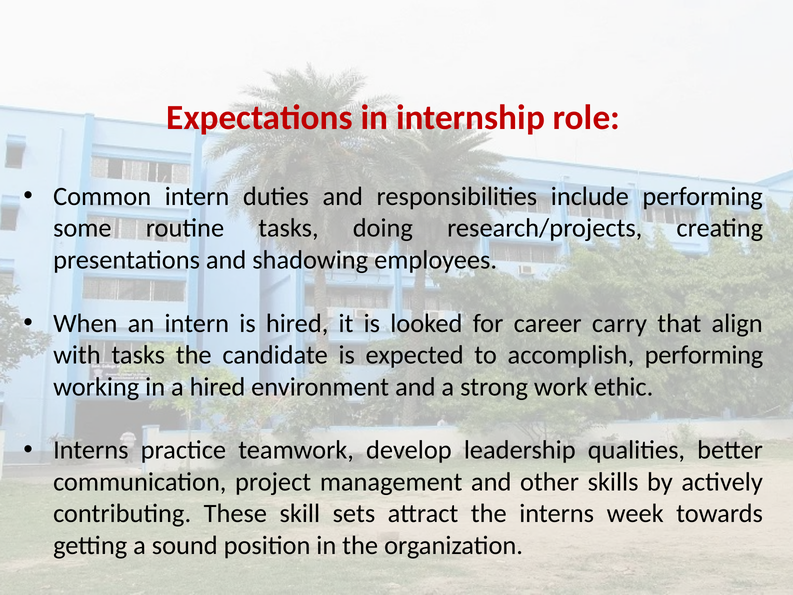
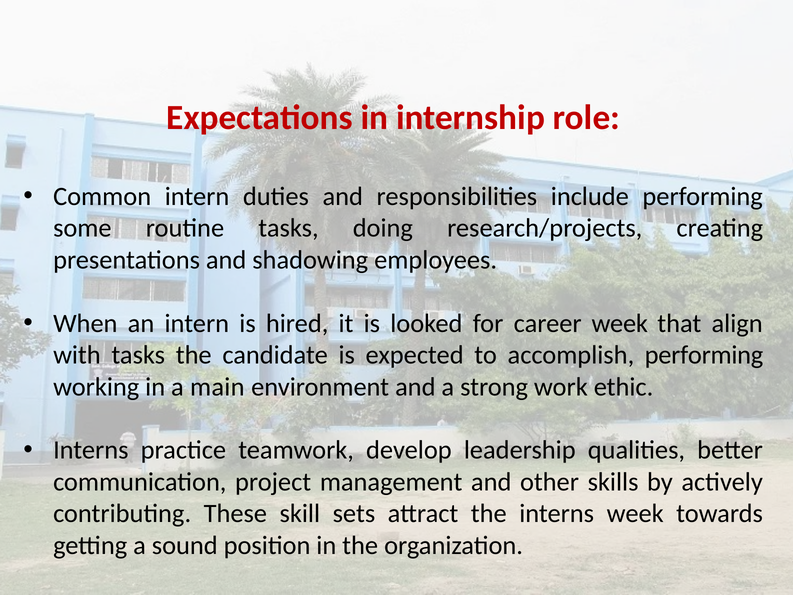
career carry: carry -> week (620, 323)
a hired: hired -> main (217, 387)
